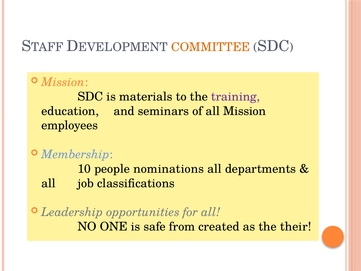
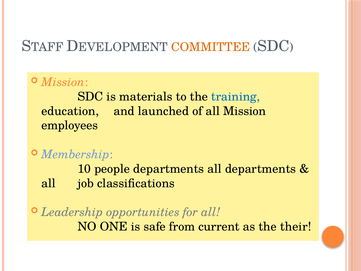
training colour: purple -> blue (236, 96)
seminars: seminars -> launched (163, 111)
people nominations: nominations -> departments (169, 169)
created: created -> current (219, 226)
